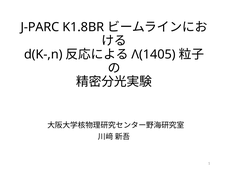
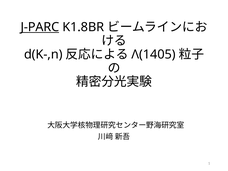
J-PARC underline: none -> present (40, 27)
